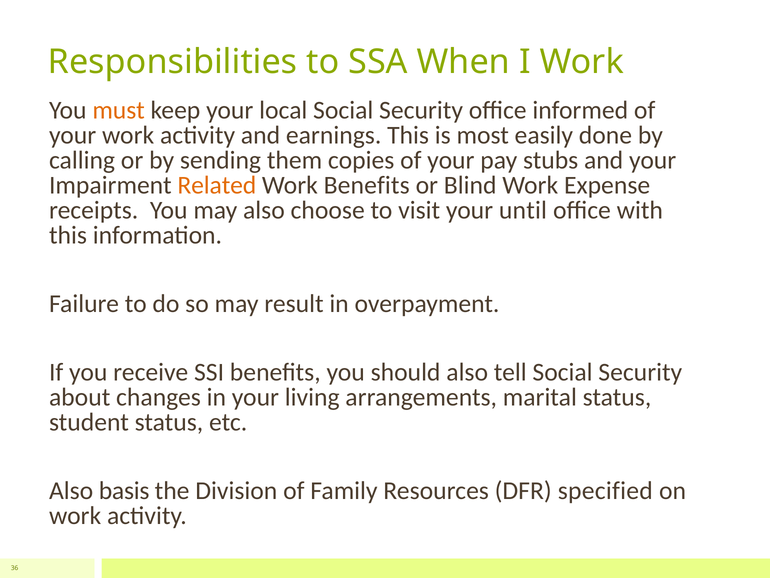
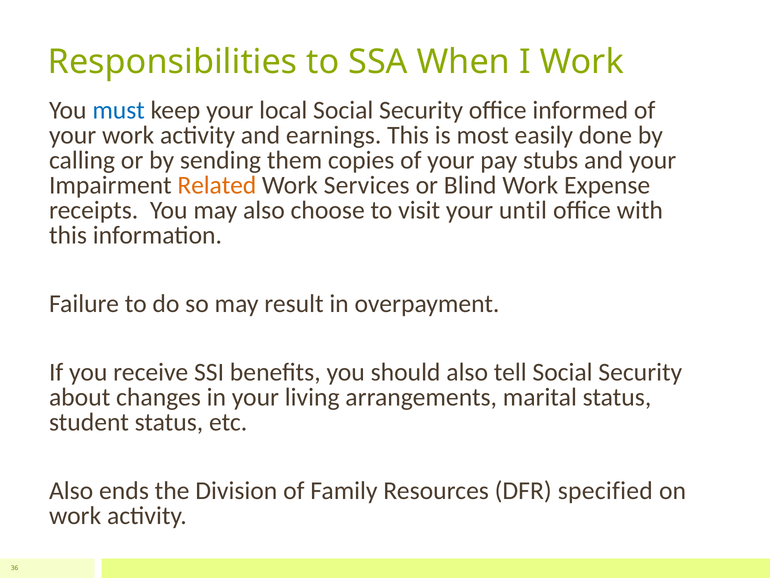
must colour: orange -> blue (119, 110)
Work Benefits: Benefits -> Services (367, 185)
basis: basis -> ends (124, 490)
